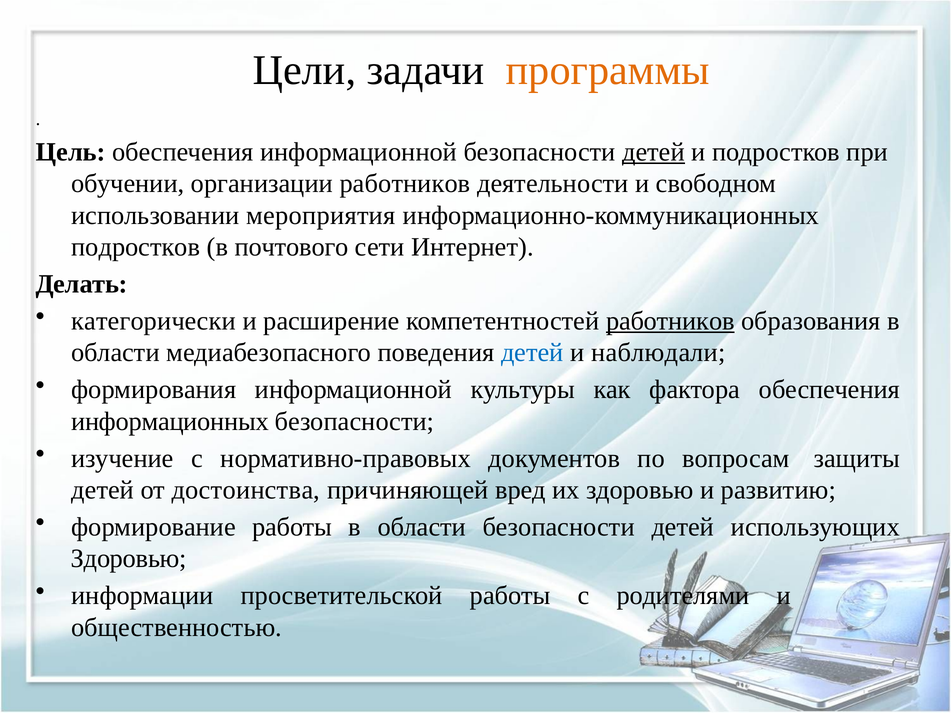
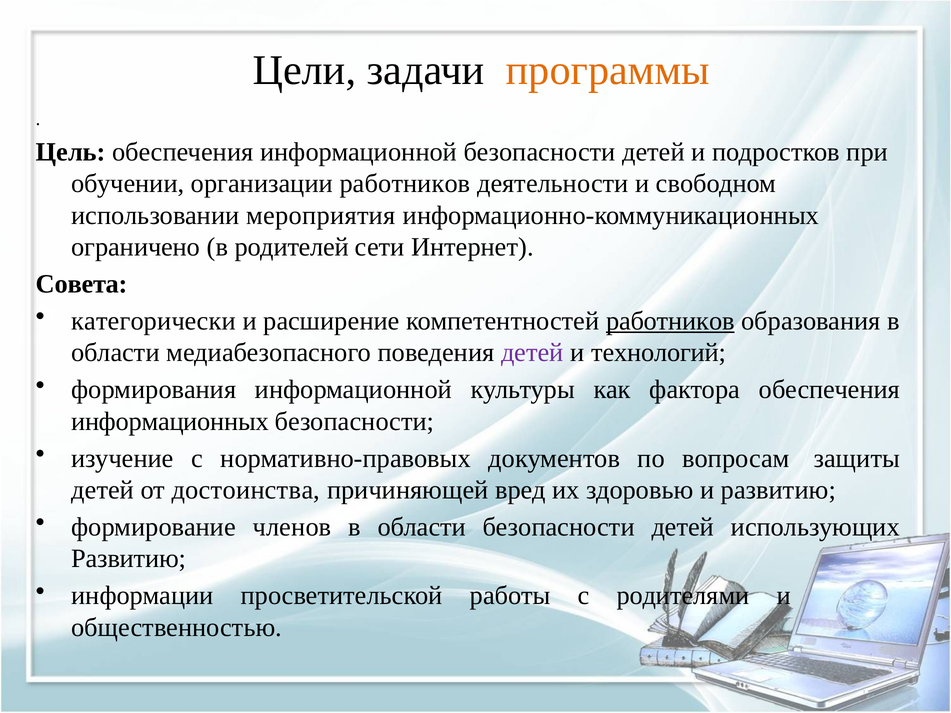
детей underline: present -> none (653, 152)
подростков: подростков -> ограничено (136, 247)
почтового: почтового -> родителей (292, 247)
Делать: Делать -> Совета (82, 284)
детей colour: blue -> purple (532, 353)
наблюдали: наблюдали -> технологий (659, 353)
формирование работы: работы -> членов (292, 527)
Здоровью: Здоровью -> Развитию (129, 559)
